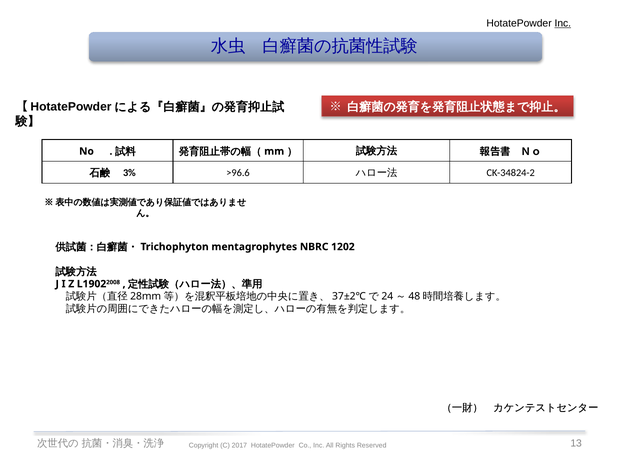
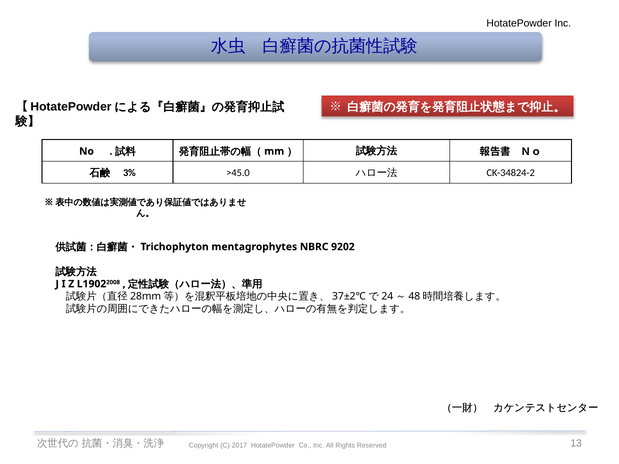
Inc underline: present -> none (563, 23)
>96.6: >96.6 -> >45.0 (238, 173)
1202: 1202 -> 9202 (343, 247)
